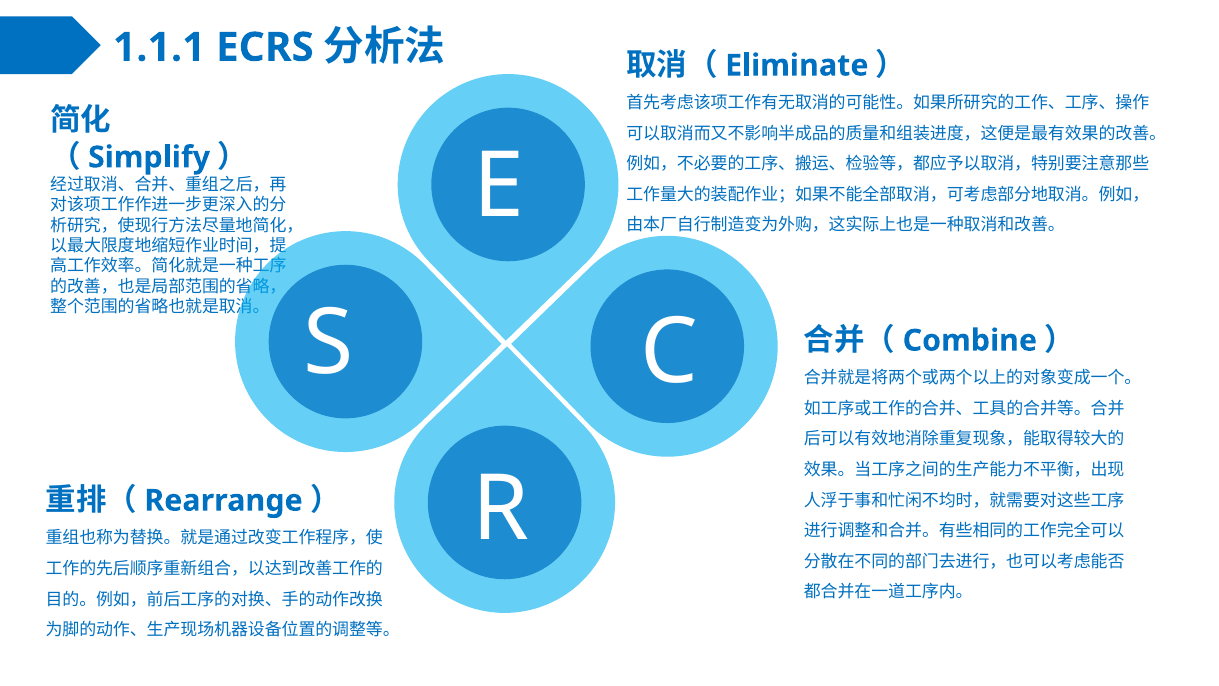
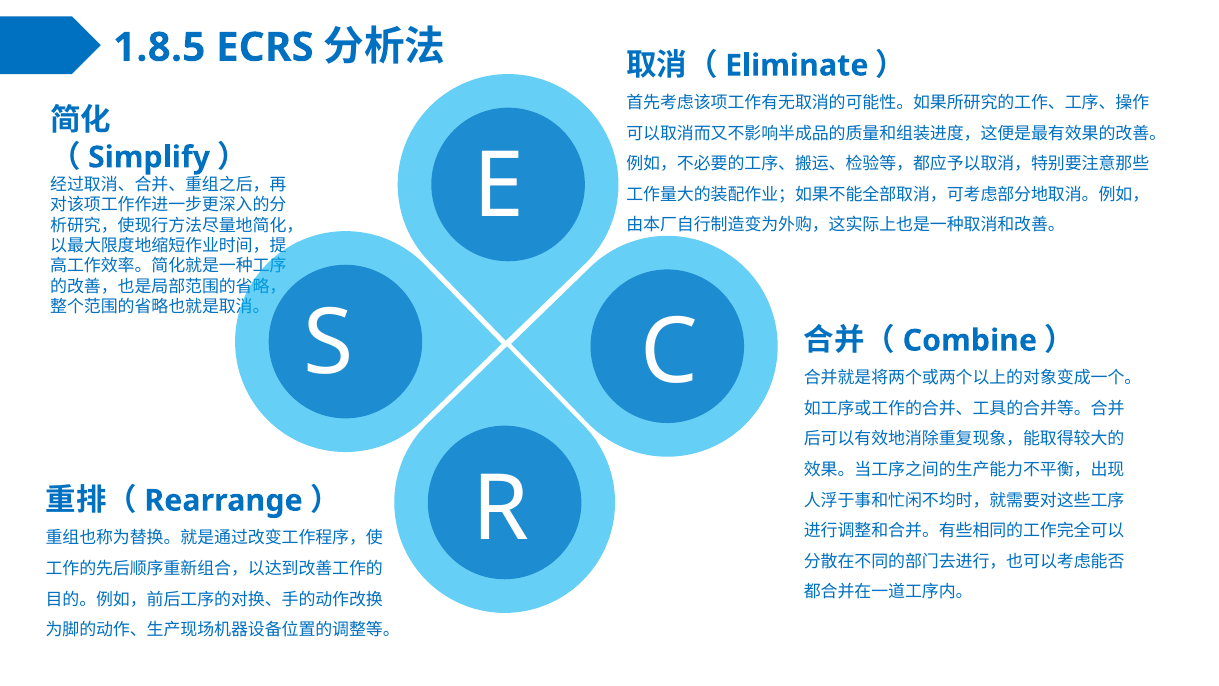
1.1.1: 1.1.1 -> 1.8.5 (159, 47)
